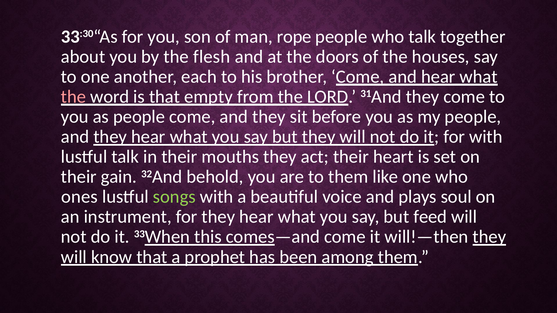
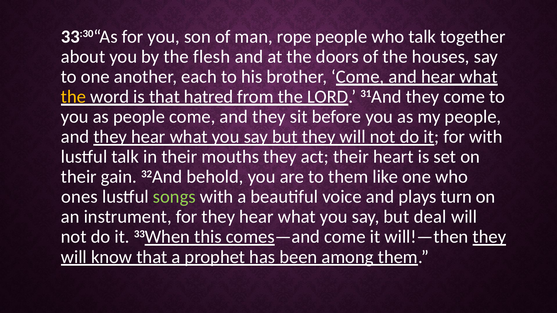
the colour: pink -> yellow (73, 97)
empty: empty -> hatred (209, 97)
soul: soul -> turn (456, 197)
feed: feed -> deal (430, 217)
